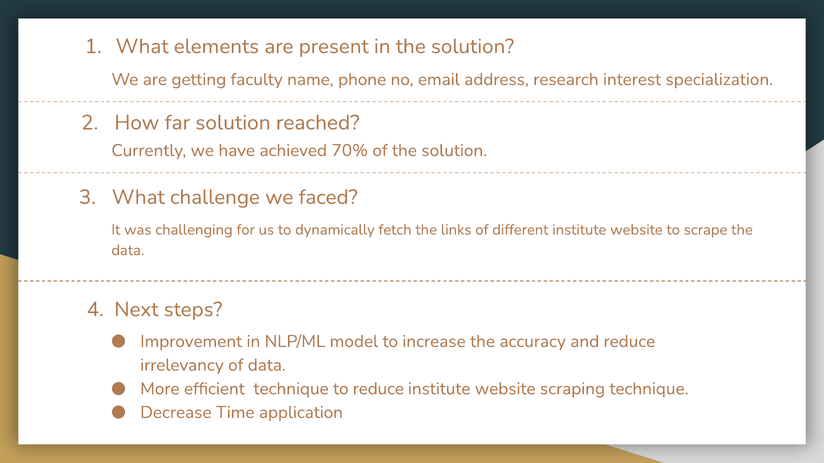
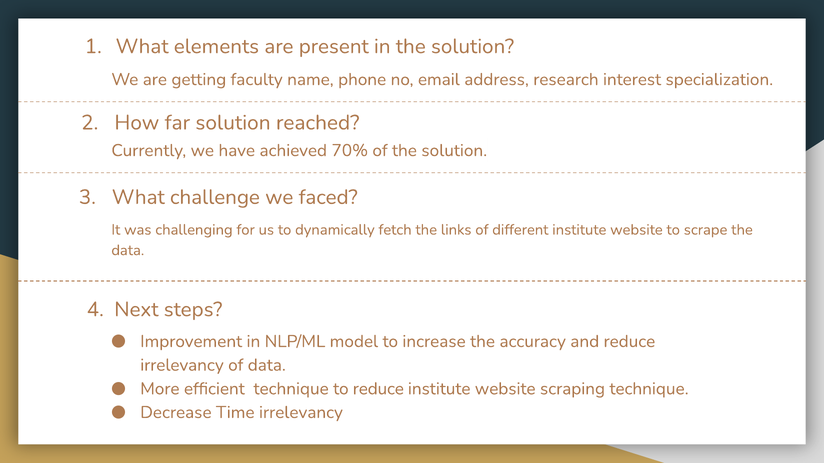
Time application: application -> irrelevancy (301, 413)
